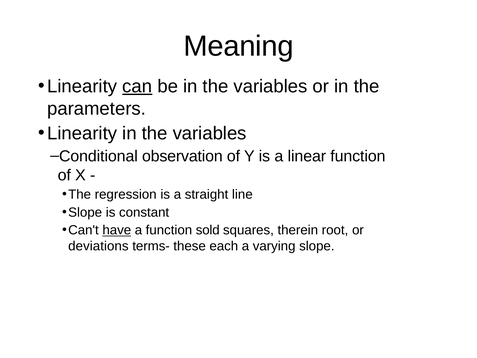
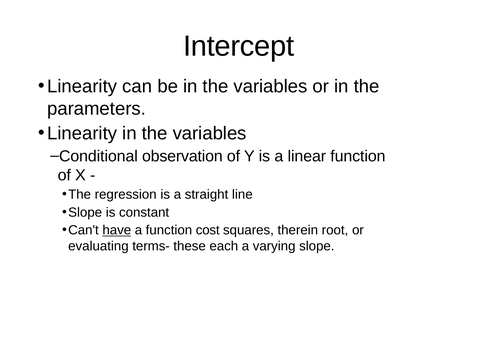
Meaning: Meaning -> Intercept (239, 46)
can underline: present -> none (137, 86)
sold: sold -> cost (208, 230)
deviations: deviations -> evaluating (98, 246)
